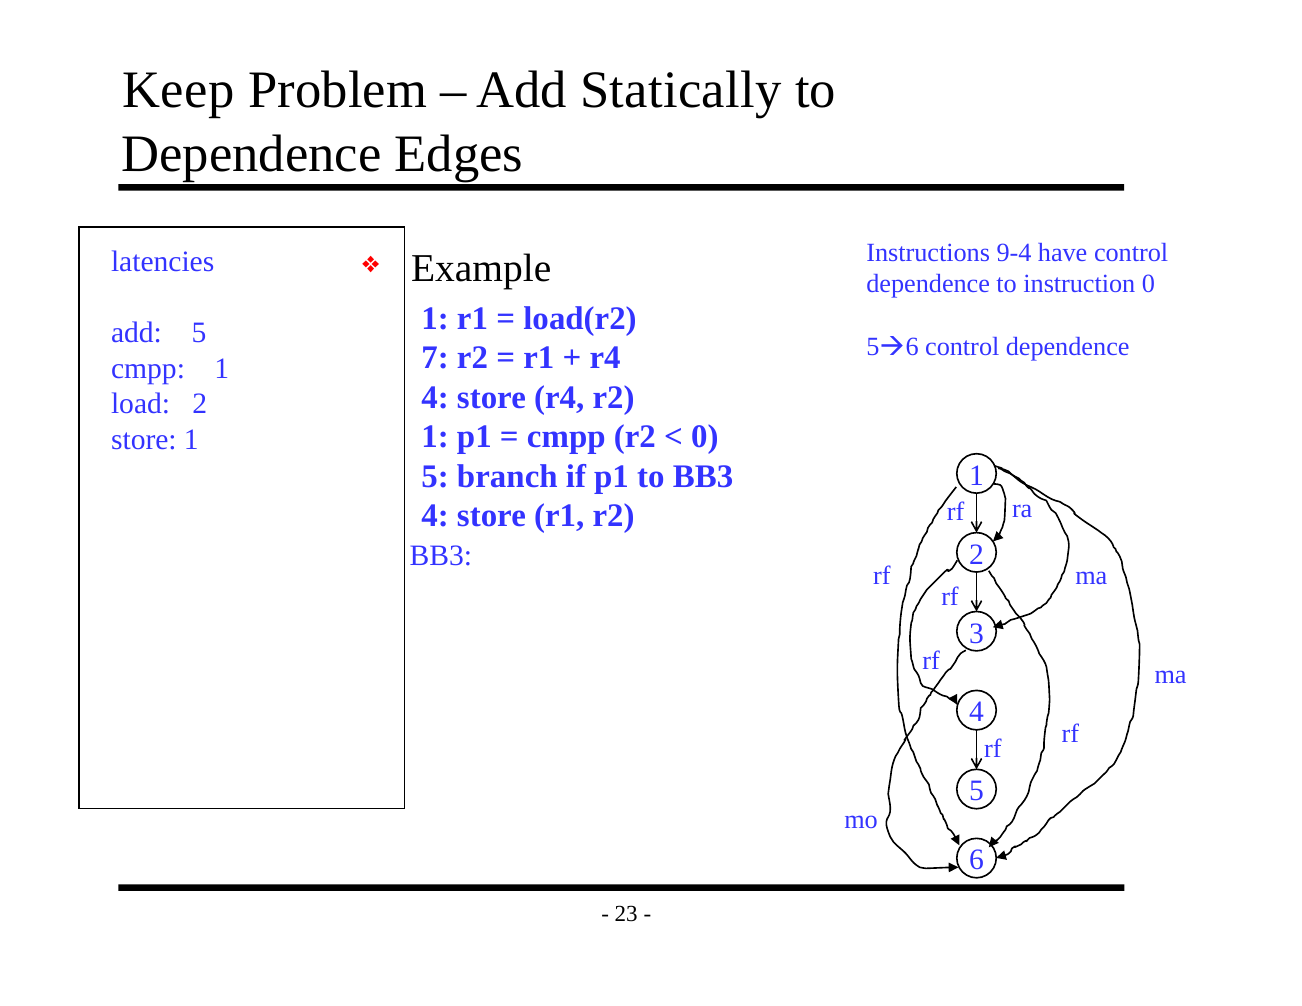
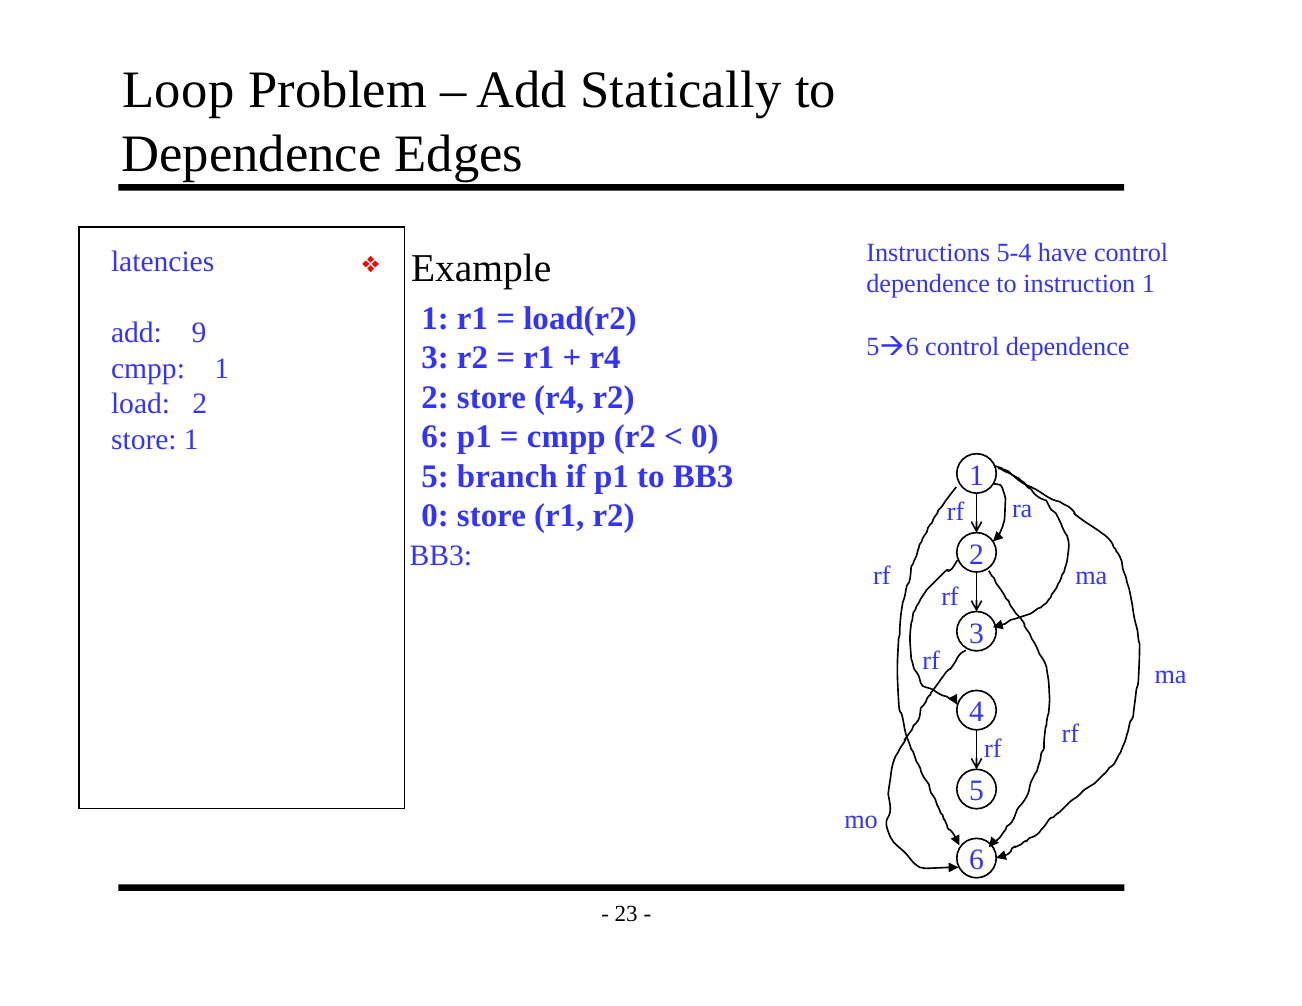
Keep: Keep -> Loop (178, 91)
9-4: 9-4 -> 5-4 (1014, 253)
instruction 0: 0 -> 1 (1148, 284)
add 5: 5 -> 9 (199, 333)
7: 7 -> 3 (435, 358)
4: 4 -> 2 (435, 398)
1: 1 -> 6 (435, 437)
4: 4 -> 0 (435, 516)
